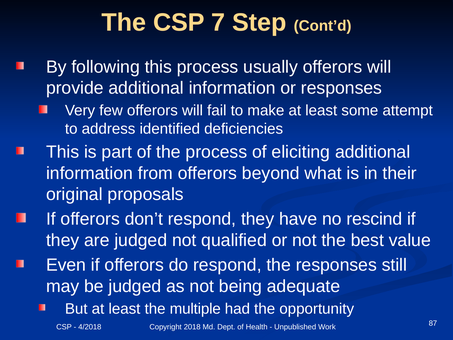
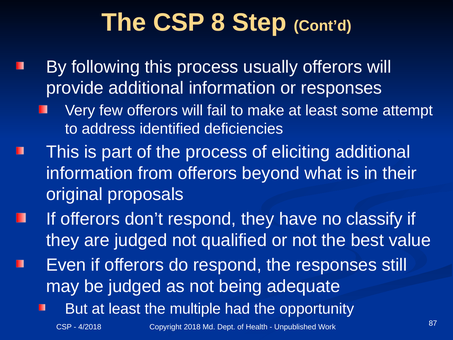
7: 7 -> 8 (218, 22)
rescind: rescind -> classify (374, 219)
